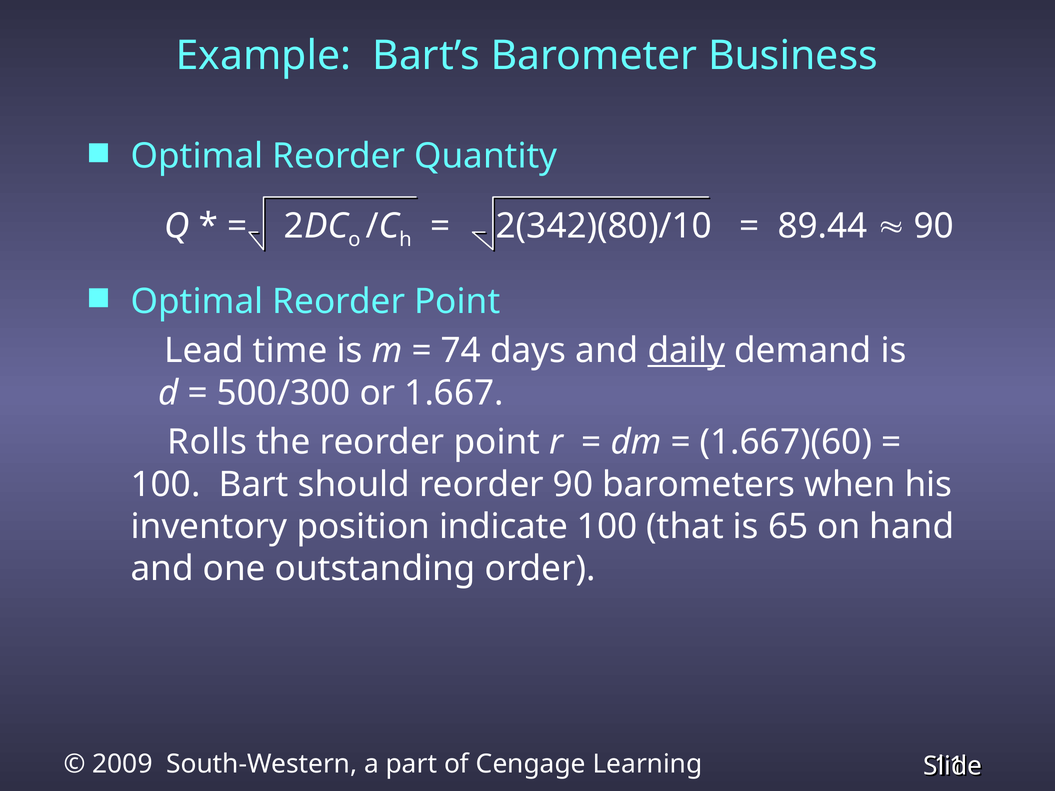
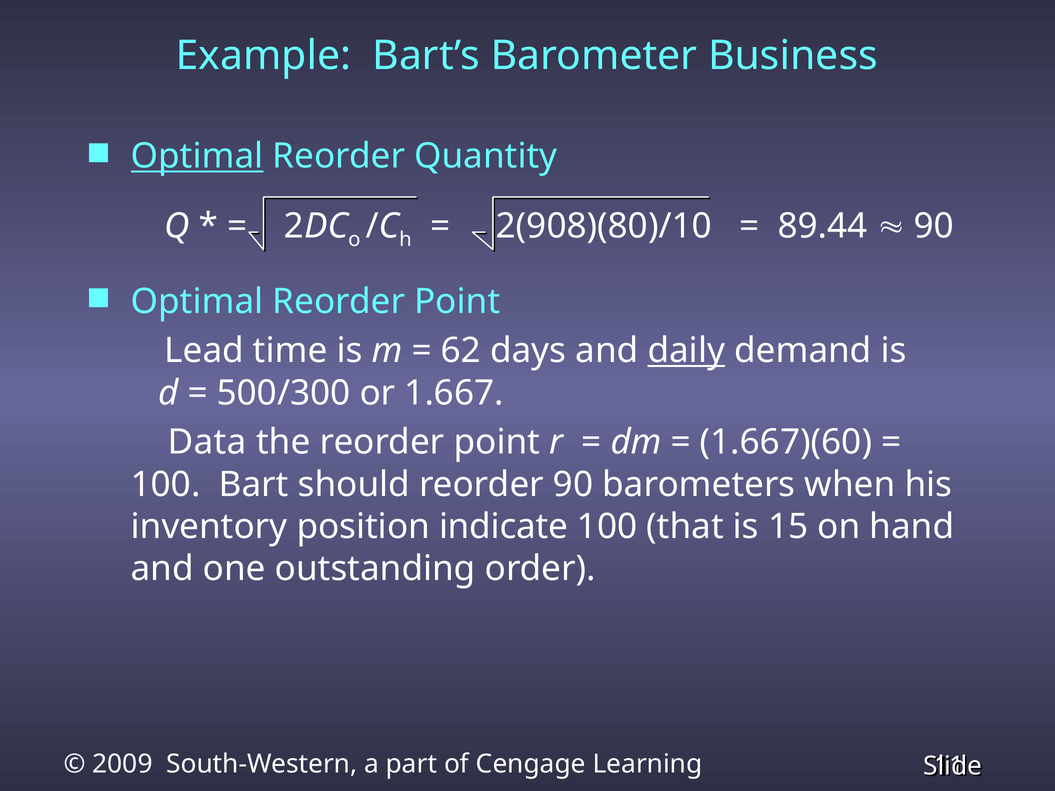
Optimal underline: none -> present (197, 156)
2(342)(80)/10: 2(342)(80)/10 -> 2(908)(80)/10 (604, 226)
74: 74 -> 62 (461, 351)
Rolls: Rolls -> Data (207, 442)
65: 65 -> 15 (788, 527)
